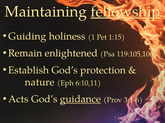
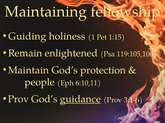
fellowship underline: present -> none (125, 12)
Establish: Establish -> Maintain (29, 71)
nature: nature -> people (40, 83)
Acts: Acts -> Prov (18, 100)
